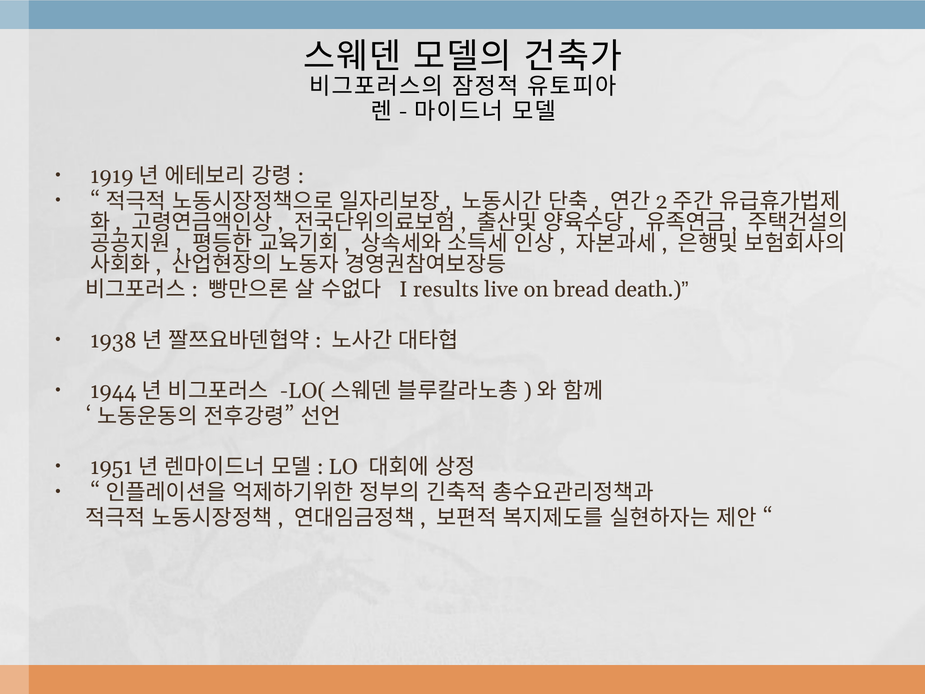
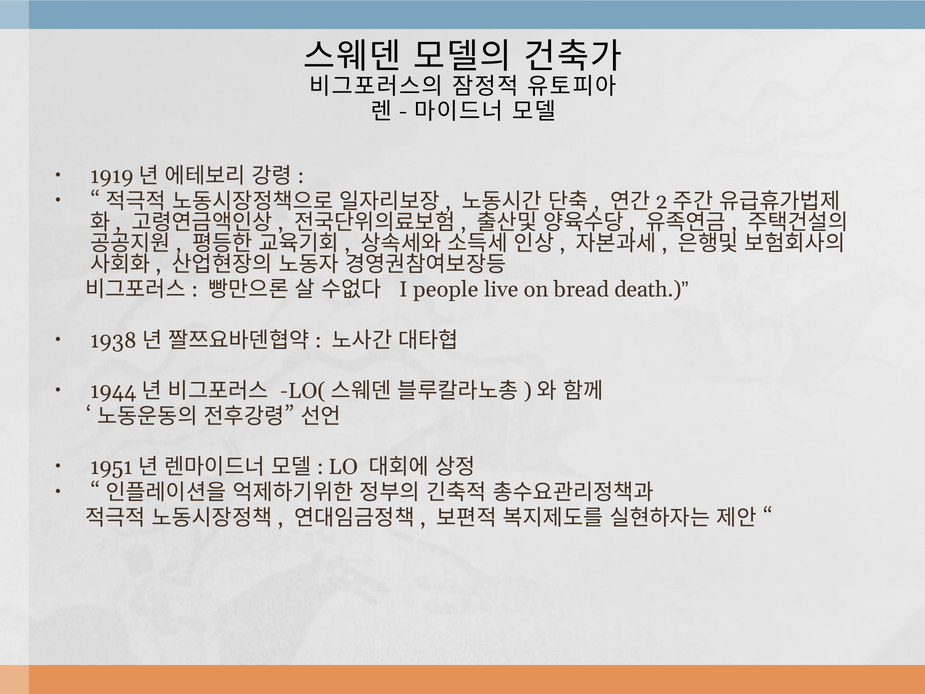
results: results -> people (446, 290)
